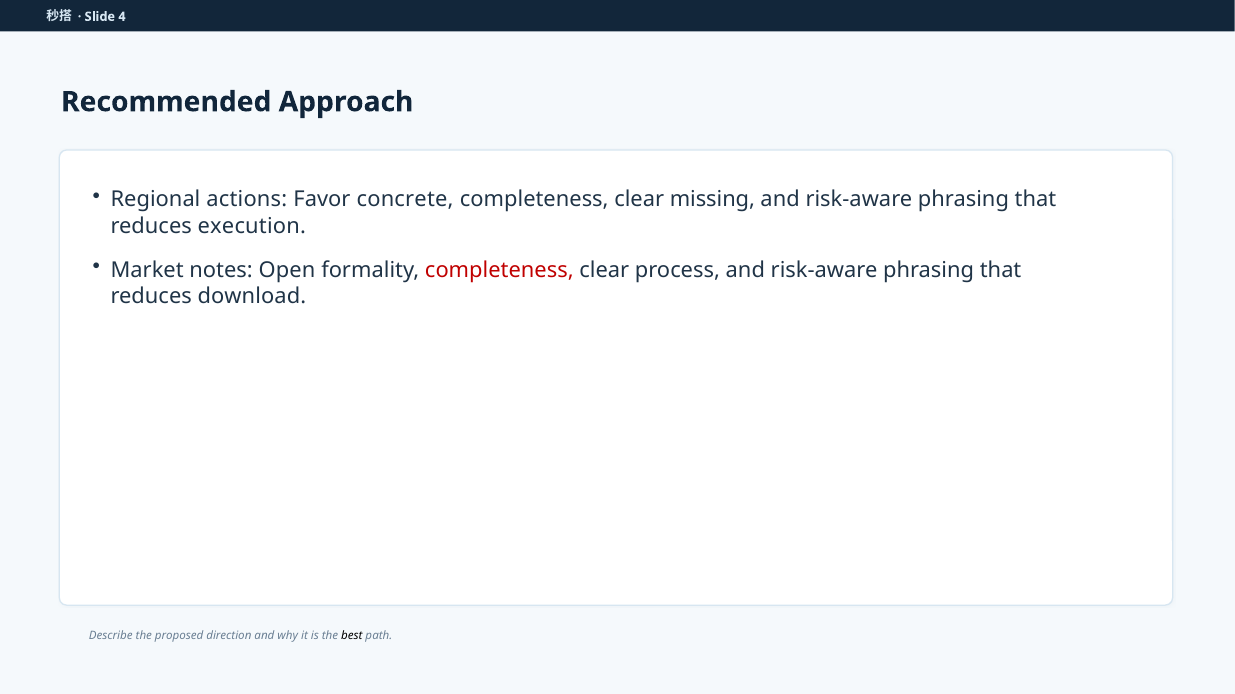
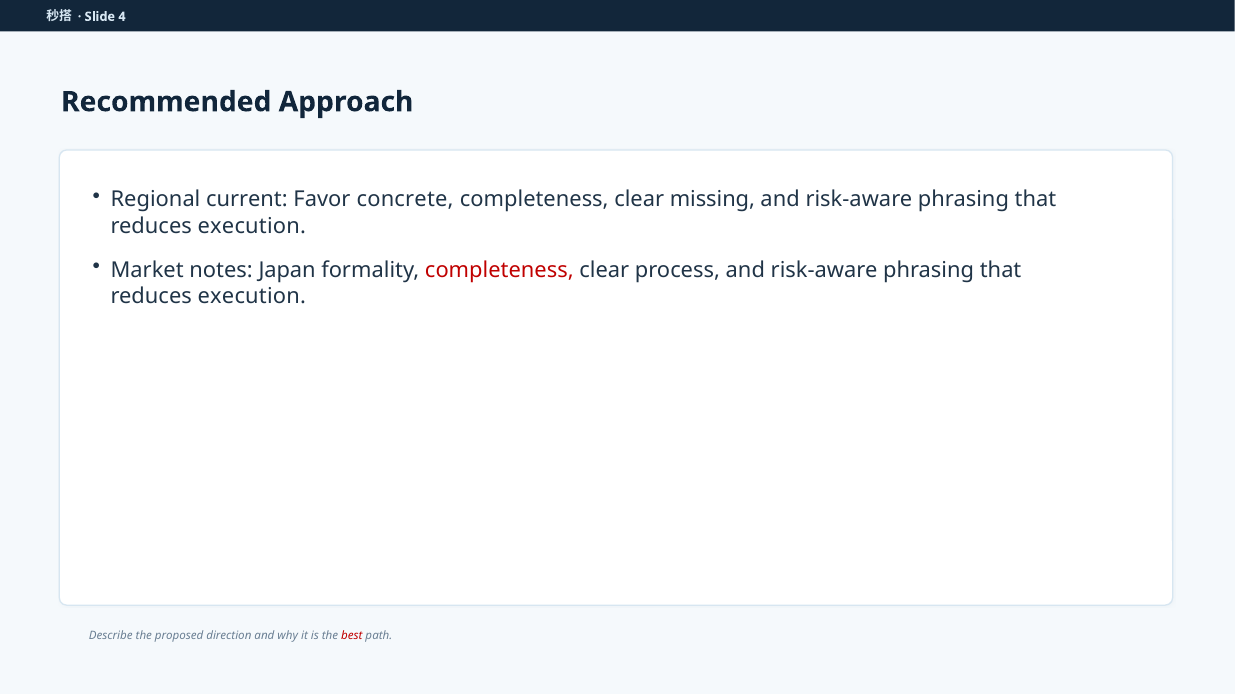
actions: actions -> current (247, 200)
Open: Open -> Japan (287, 270)
download: download -> execution (252, 297)
best colour: black -> red (352, 636)
